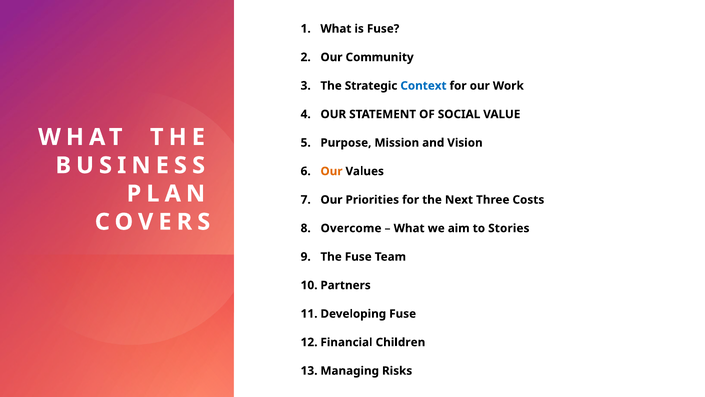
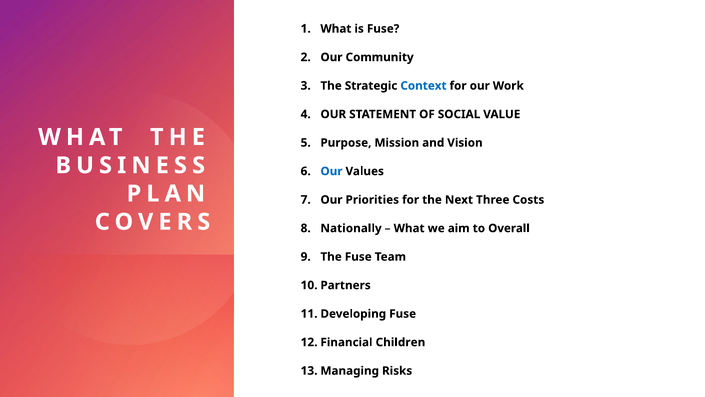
Our colour: orange -> blue (331, 171)
Overcome: Overcome -> Nationally (351, 228)
Stories: Stories -> Overall (509, 228)
